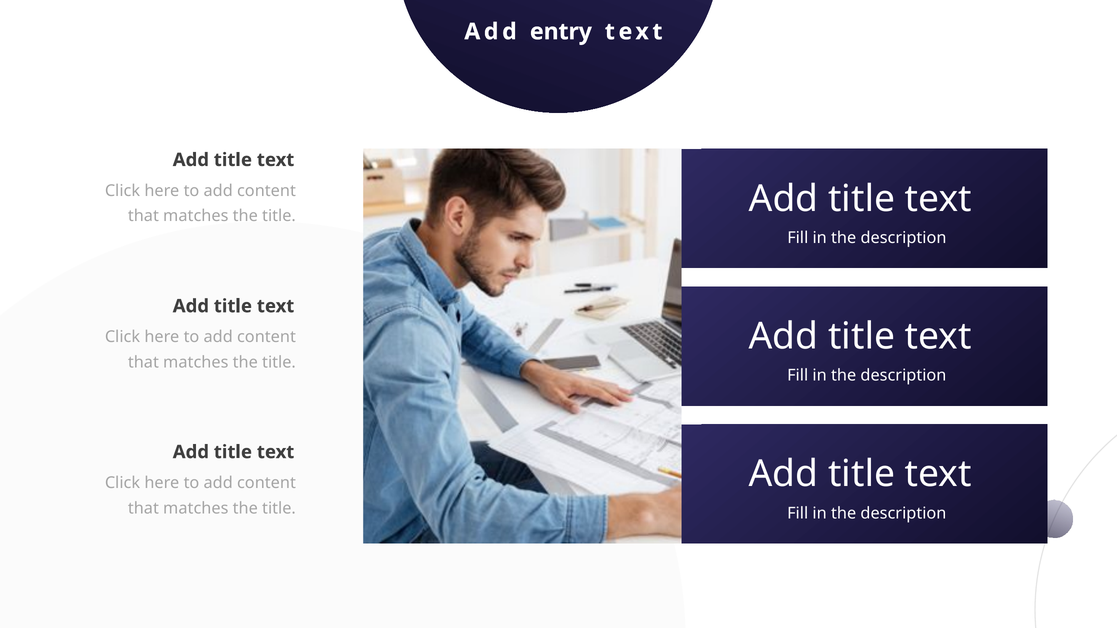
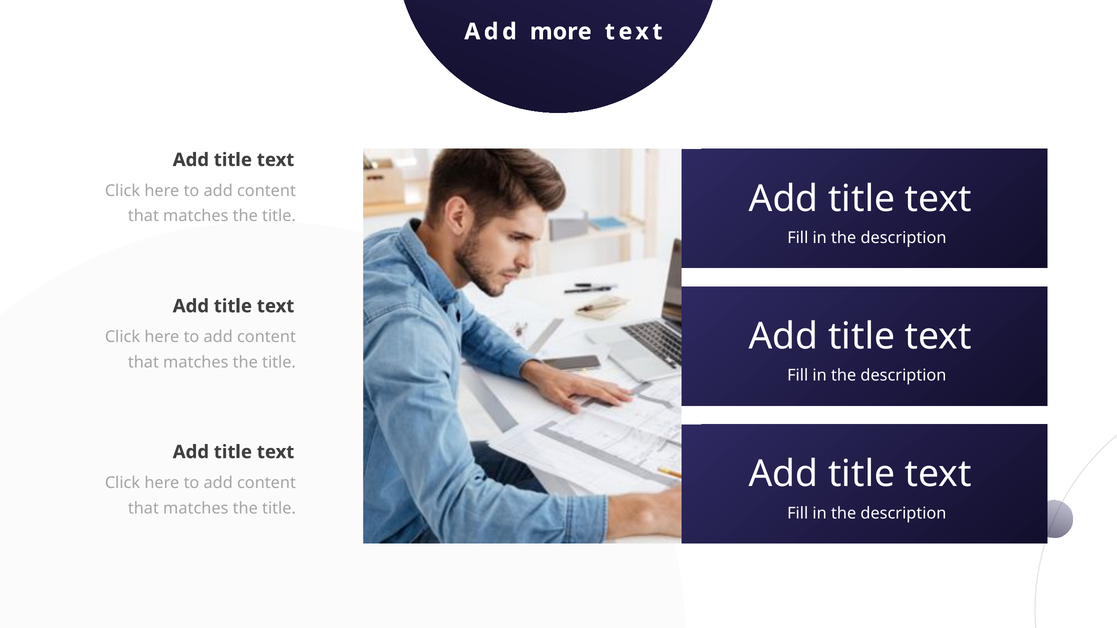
entry: entry -> more (561, 32)
